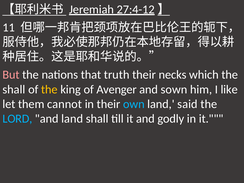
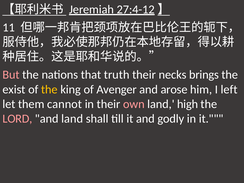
which: which -> brings (204, 75)
shall: shall -> exist (14, 89)
sown: sown -> arose (174, 89)
like: like -> left (229, 89)
own colour: light blue -> pink (134, 104)
said: said -> high (188, 104)
LORD colour: light blue -> pink (17, 119)
